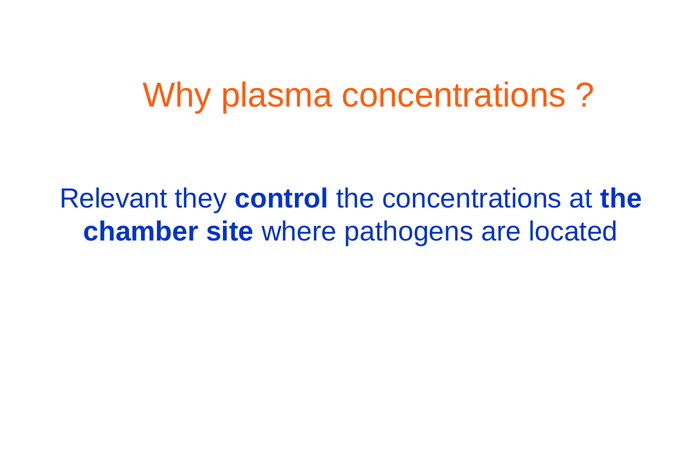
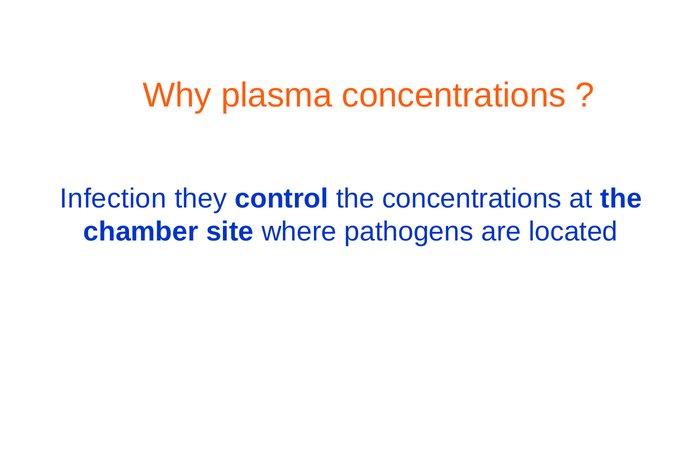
Relevant: Relevant -> Infection (113, 199)
